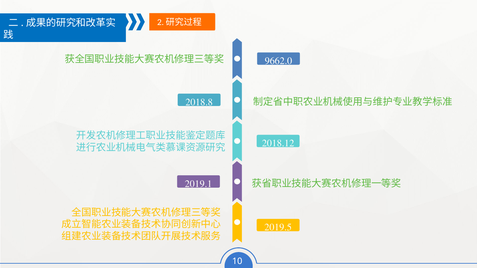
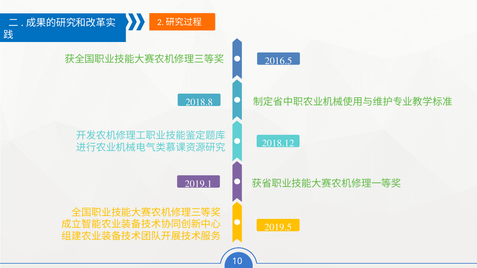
9662.0: 9662.0 -> 2016.5 (278, 61)
